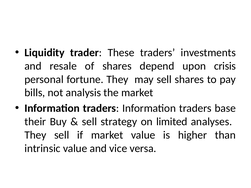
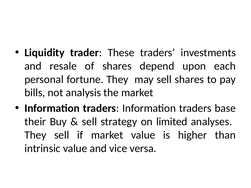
crisis: crisis -> each (225, 66)
